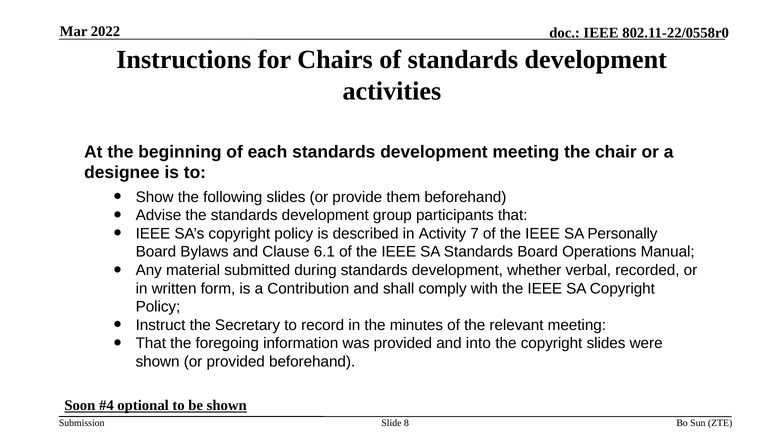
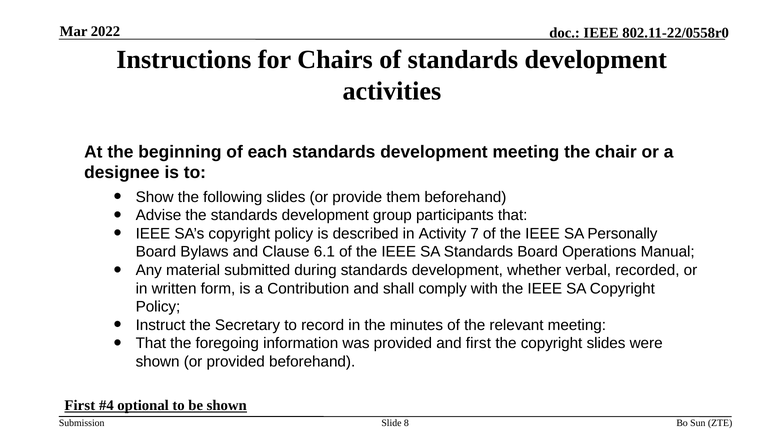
and into: into -> first (478, 343)
Soon: Soon -> First (80, 406)
